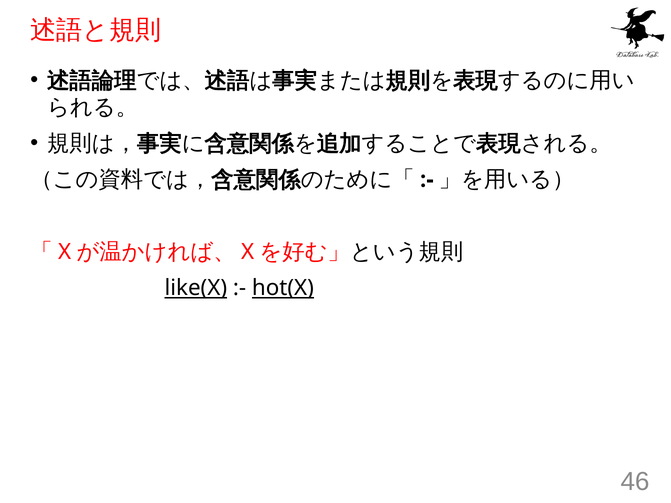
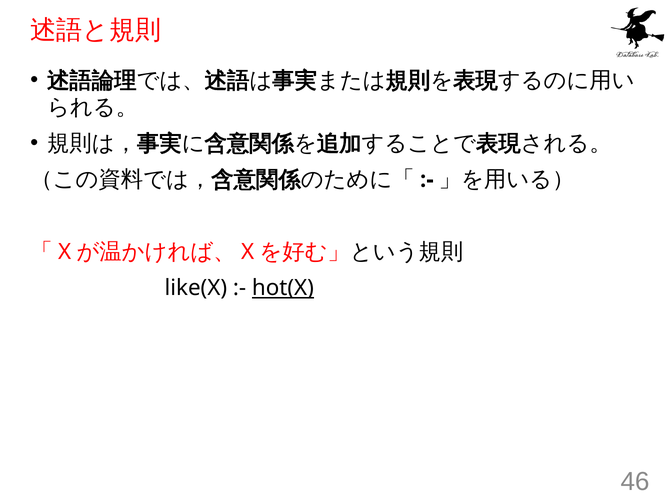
like(X underline: present -> none (196, 288)
